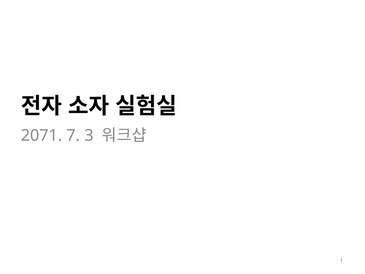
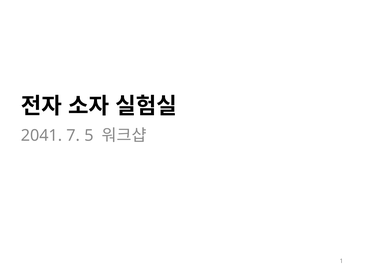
2071: 2071 -> 2041 (41, 135)
3: 3 -> 5 (89, 135)
